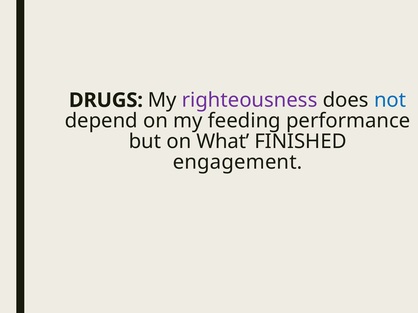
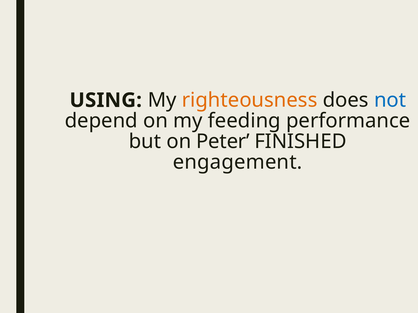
DRUGS: DRUGS -> USING (106, 100)
righteousness colour: purple -> orange (250, 100)
What: What -> Peter (223, 142)
